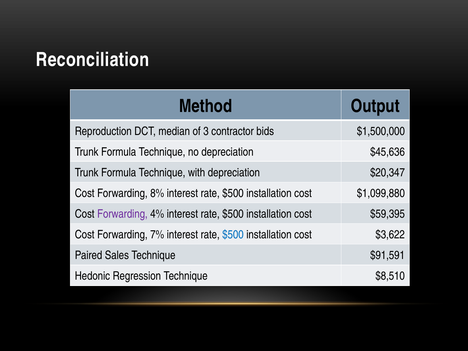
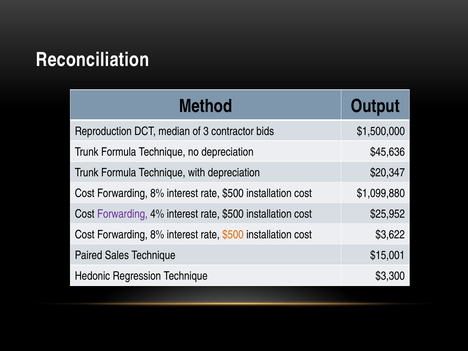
$59,395: $59,395 -> $25,952 (388, 214)
7%: 7% -> 8% (157, 235)
$500 colour: blue -> orange (233, 235)
$91,591: $91,591 -> $15,001 (388, 255)
$8,510: $8,510 -> $3,300 (390, 276)
